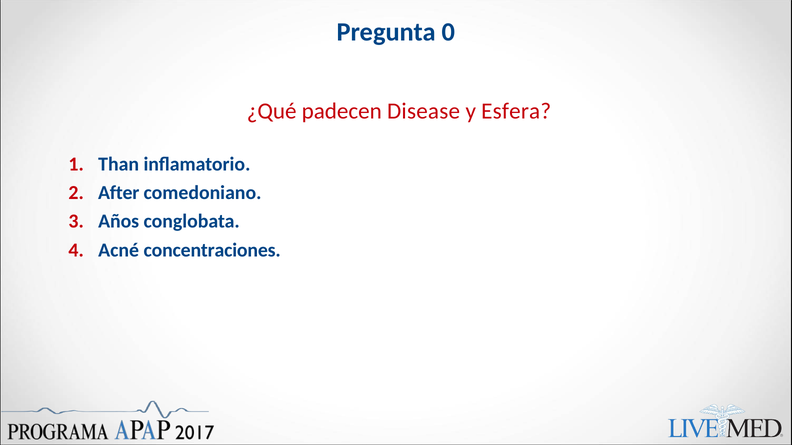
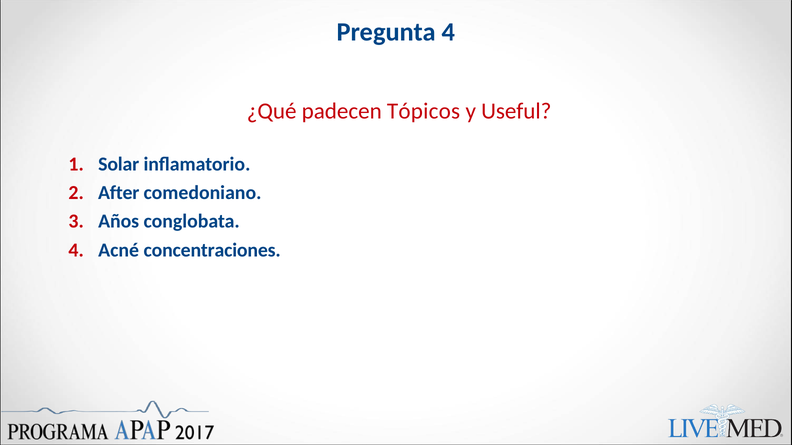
Pregunta 0: 0 -> 4 (448, 32)
Disease: Disease -> Tópicos (424, 111)
Esfera: Esfera -> Useful (516, 111)
Than: Than -> Solar (119, 164)
